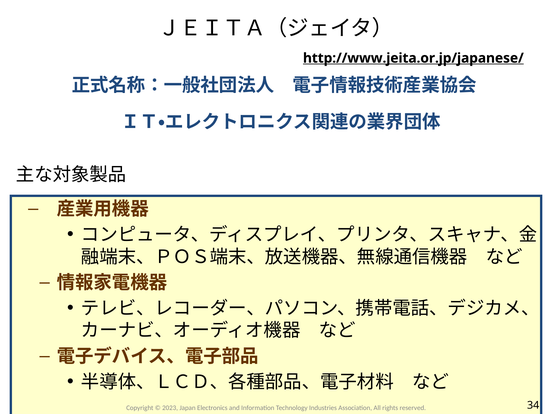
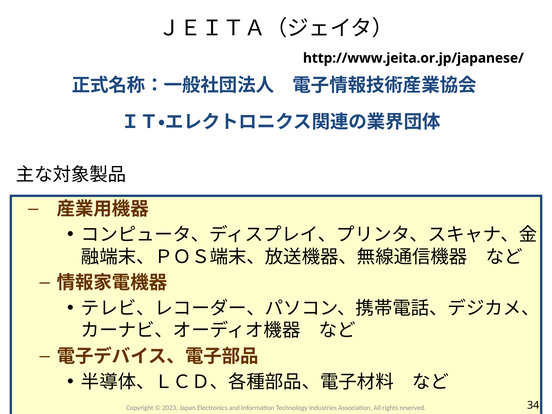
http://www.jeita.or.jp/japanese/ underline: present -> none (413, 58)
